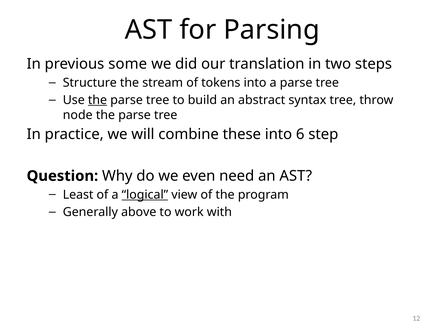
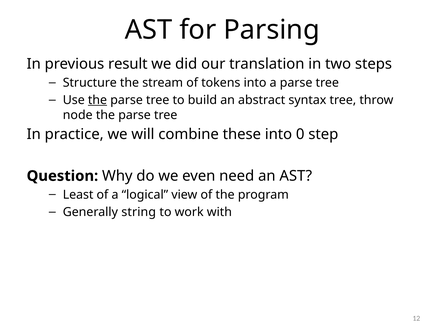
some: some -> result (128, 64)
6: 6 -> 0 (300, 134)
logical underline: present -> none (145, 194)
above: above -> string (139, 212)
